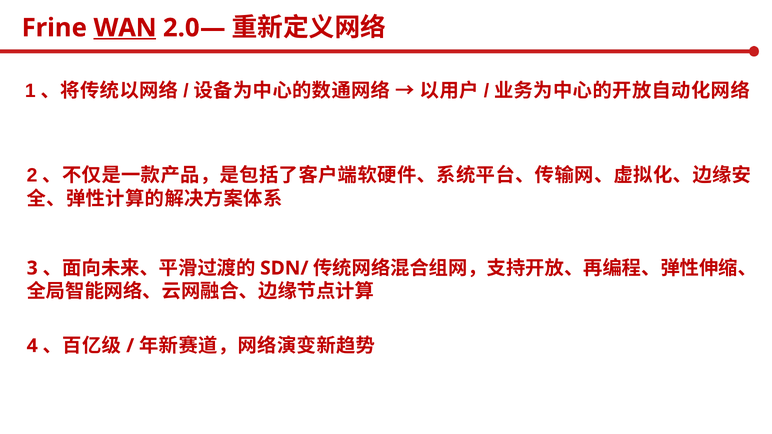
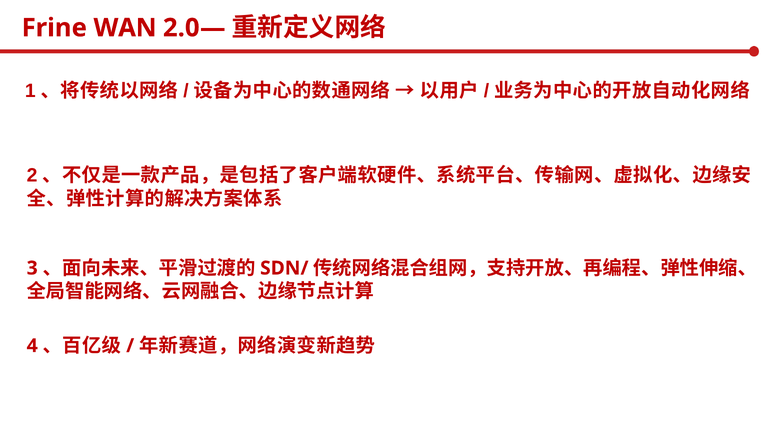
WAN underline: present -> none (125, 28)
